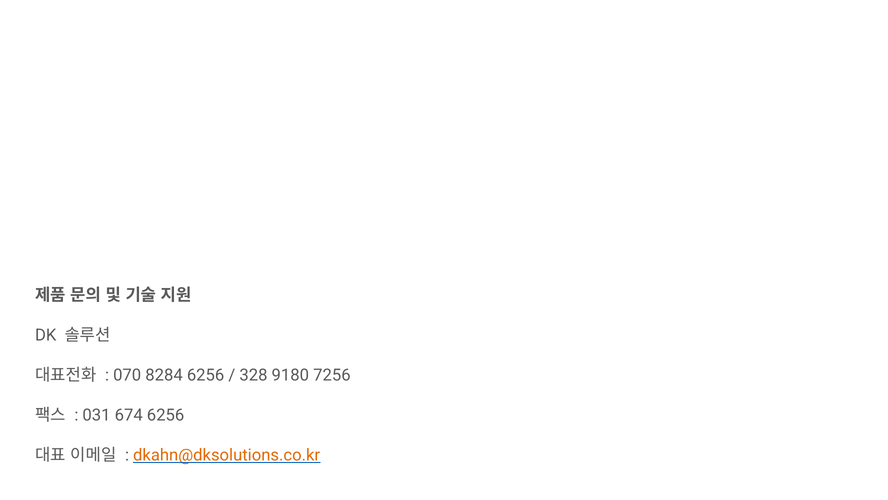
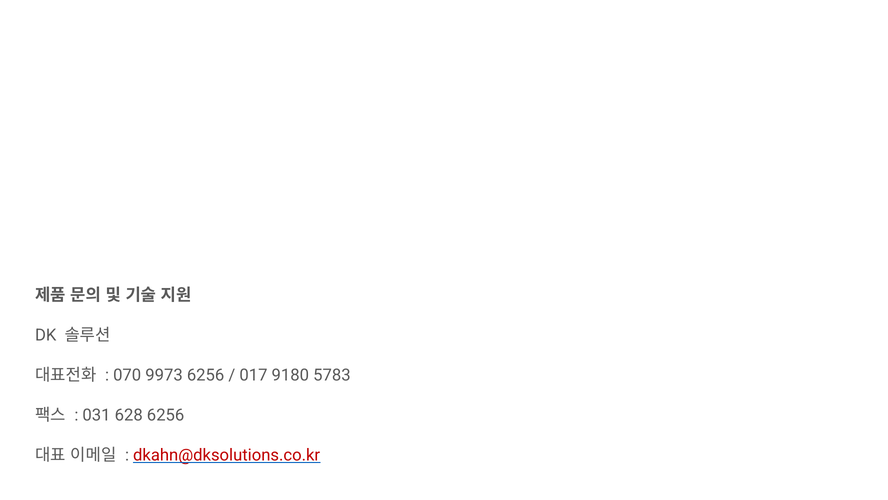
8284: 8284 -> 9973 (164, 375)
328: 328 -> 017 (253, 375)
7256: 7256 -> 5783 (332, 375)
674: 674 -> 628 (129, 415)
dkahn@dksolutions.co.kr colour: orange -> red (227, 455)
